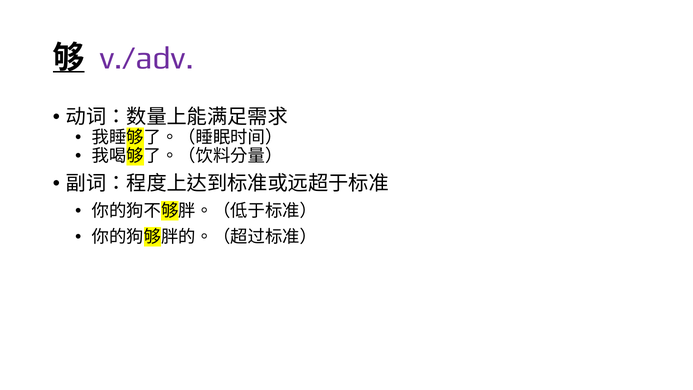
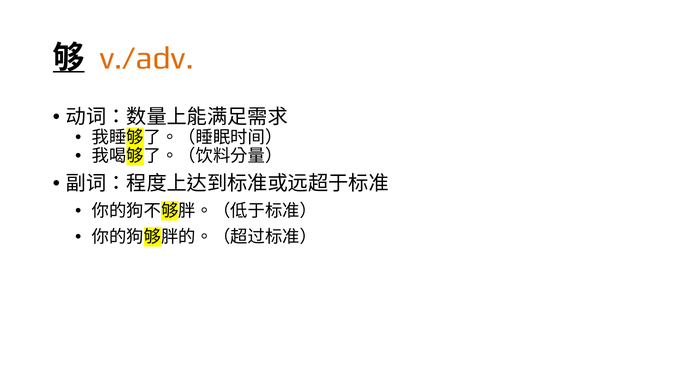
v./adv colour: purple -> orange (147, 58)
